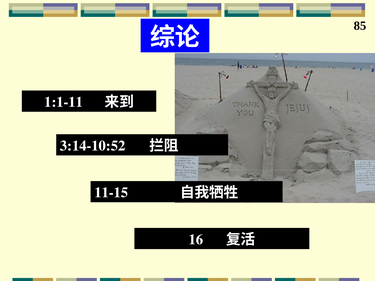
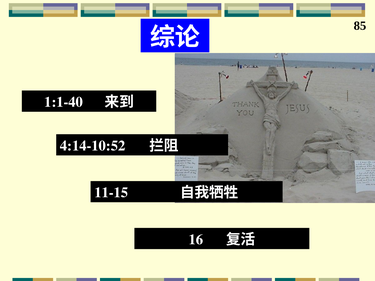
1:1-11: 1:1-11 -> 1:1-40 (64, 102)
3:14-10:52: 3:14-10:52 -> 4:14-10:52 (93, 146)
